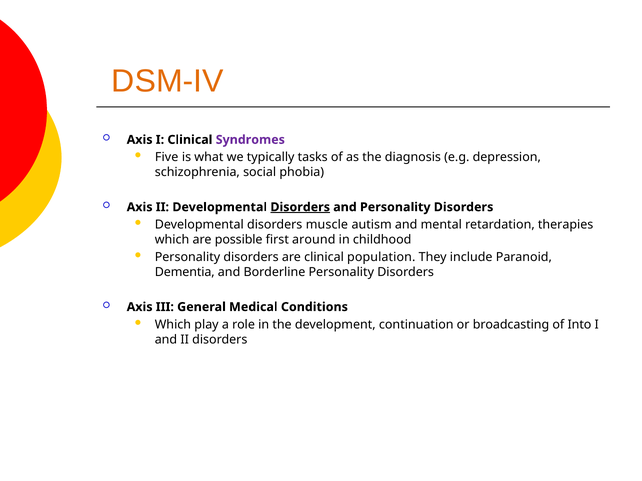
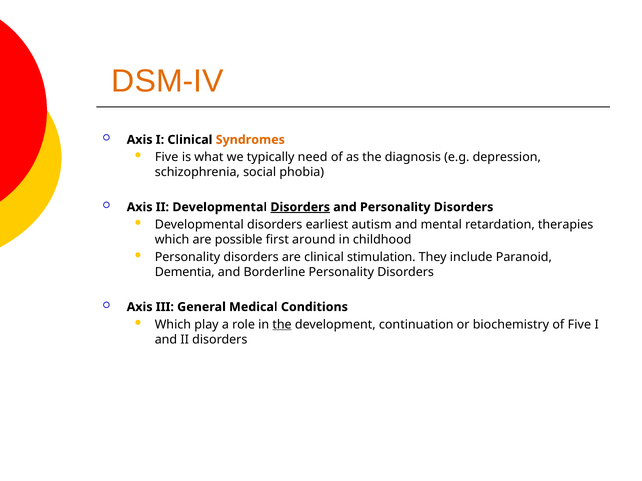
Syndromes colour: purple -> orange (250, 140)
tasks: tasks -> need (313, 157)
muscle: muscle -> earliest (327, 225)
population: population -> stimulation (381, 257)
the underline: none -> present (282, 325)
broadcasting: broadcasting -> biochemistry (511, 325)
of Into: Into -> Five (579, 325)
